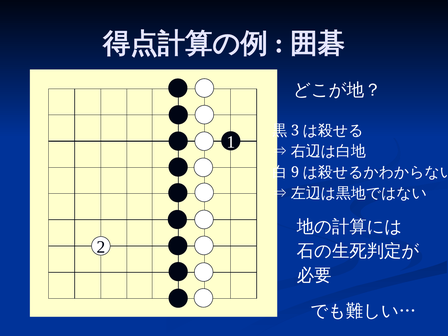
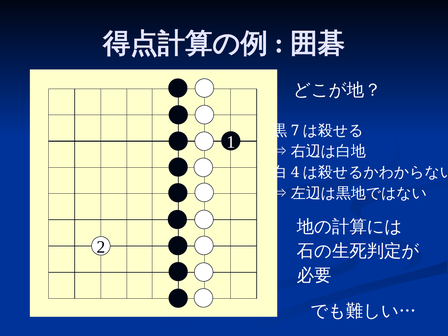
3: 3 -> 7 (295, 130)
9: 9 -> 4 (295, 172)
